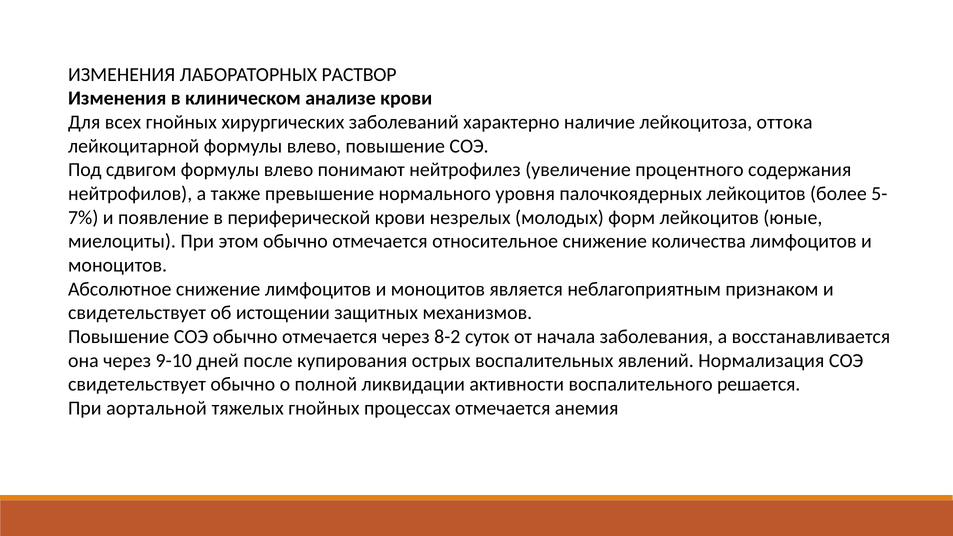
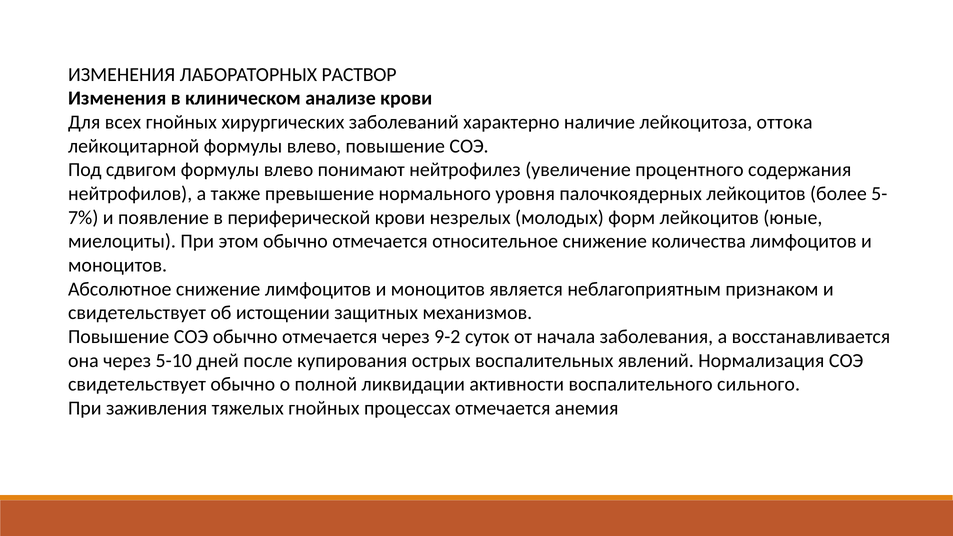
8-2: 8-2 -> 9-2 (447, 337)
9-10: 9-10 -> 5-10 (174, 361)
решается: решается -> сильного (759, 384)
аортальной: аортальной -> заживления (157, 408)
